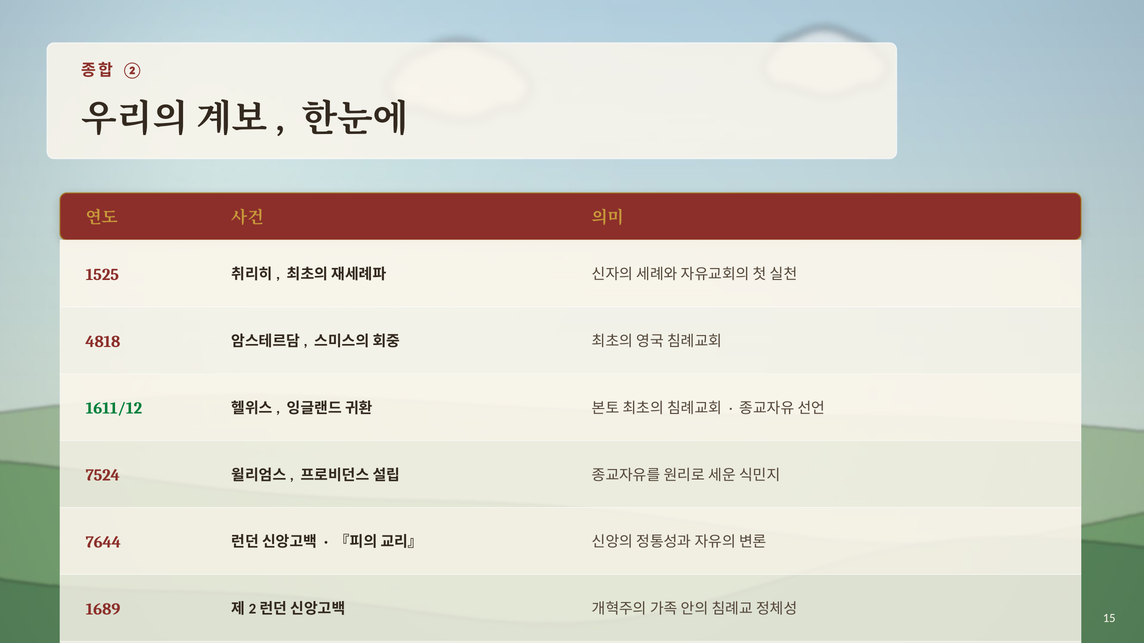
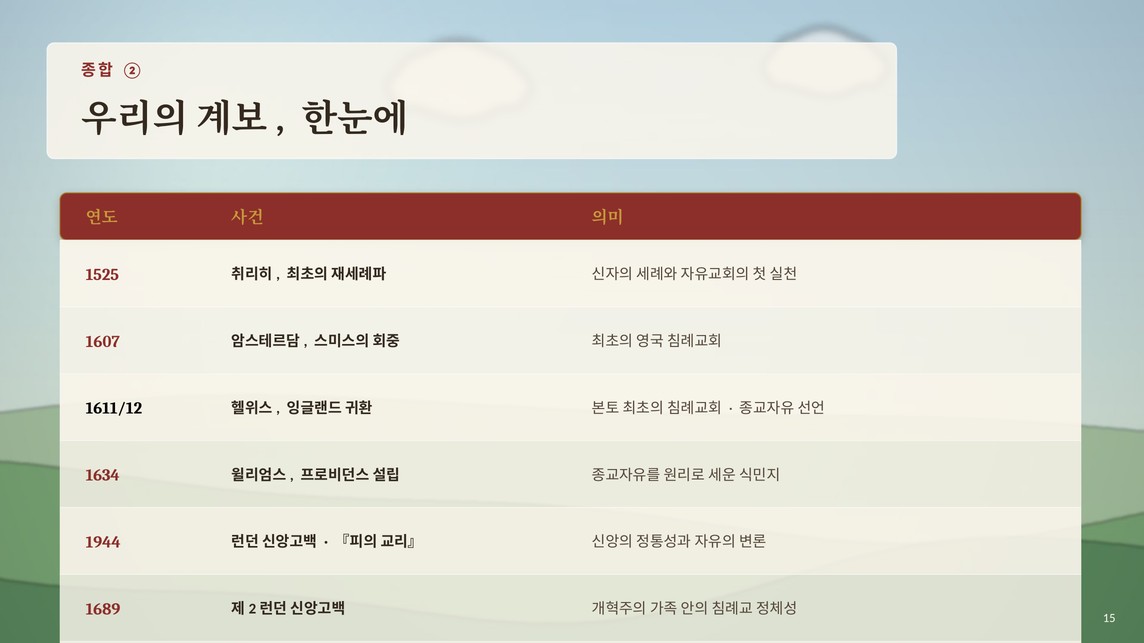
4818: 4818 -> 1607 (103, 342)
1611/12 colour: green -> black (114, 409)
7524: 7524 -> 1634 (103, 476)
7644: 7644 -> 1944 (103, 543)
